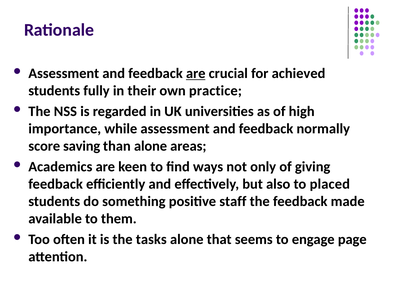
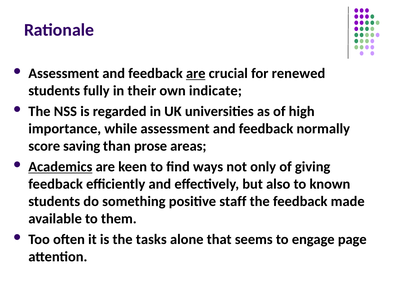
achieved: achieved -> renewed (299, 73)
practice: practice -> indicate (215, 91)
than alone: alone -> prose (151, 146)
Academics underline: none -> present (60, 167)
placed: placed -> known (330, 184)
